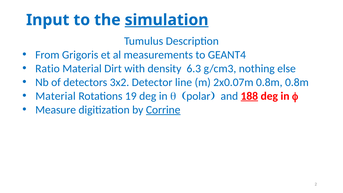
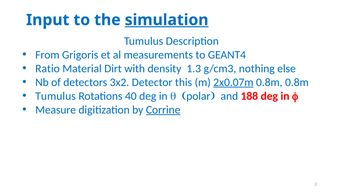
6.3: 6.3 -> 1.3 (194, 69)
line: line -> this (184, 82)
2x0.07m underline: none -> present (233, 82)
Material: Material -> Tumulus (56, 96)
19: 19 -> 40 (131, 96)
188 underline: present -> none (249, 96)
